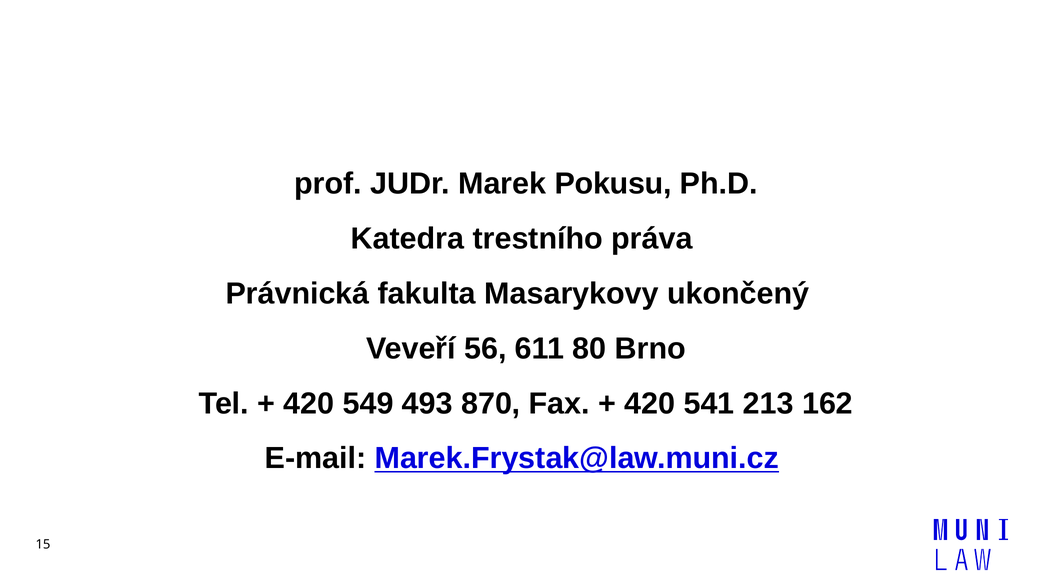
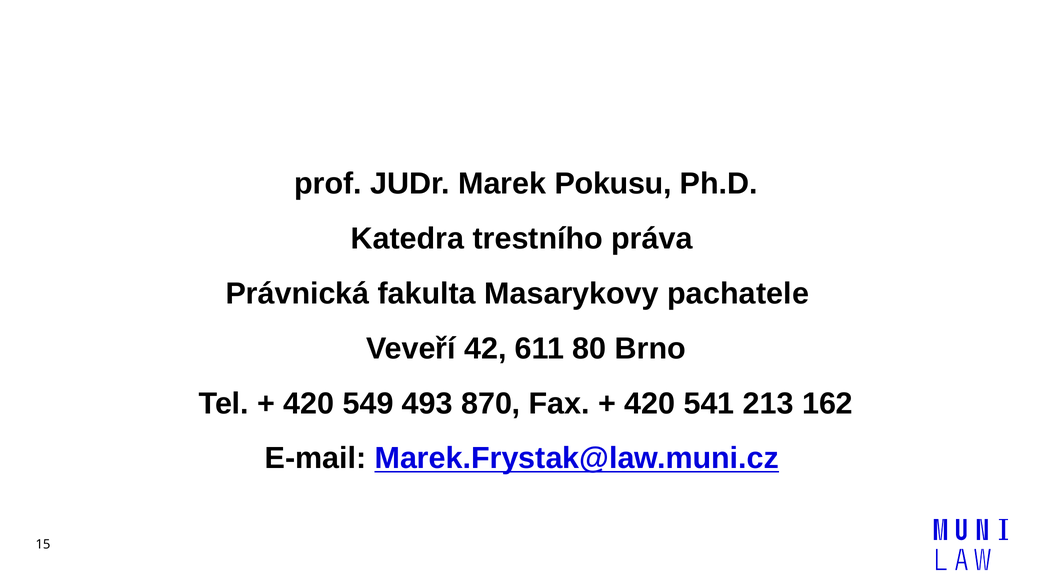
ukončený: ukončený -> pachatele (738, 294)
56: 56 -> 42 (485, 349)
